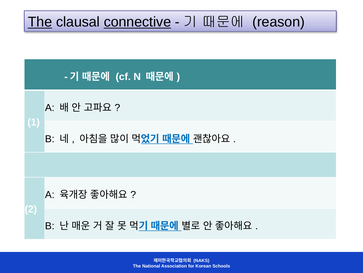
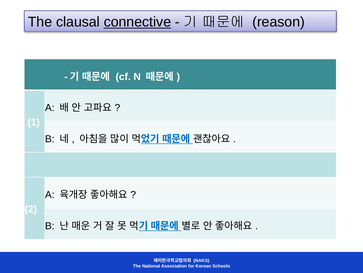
The underline: present -> none (40, 22)
